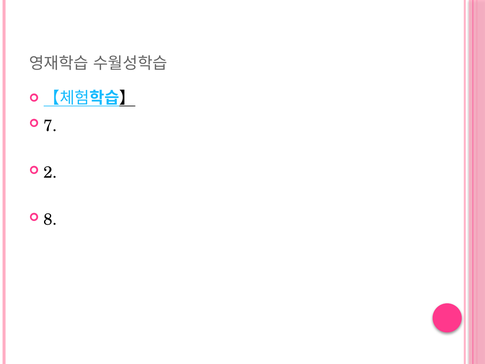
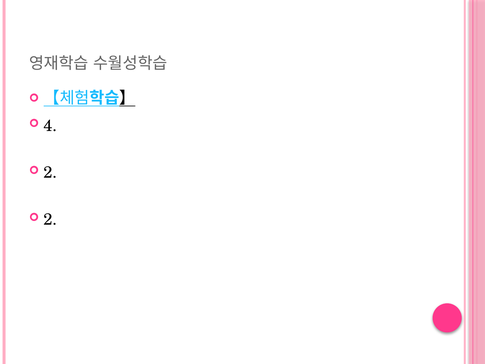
7: 7 -> 4 (50, 126)
8: 8 -> 2 (50, 219)
